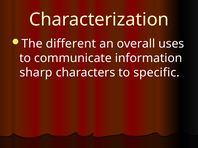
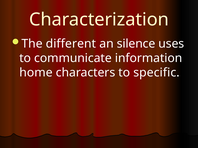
overall: overall -> silence (136, 44)
sharp: sharp -> home (36, 73)
